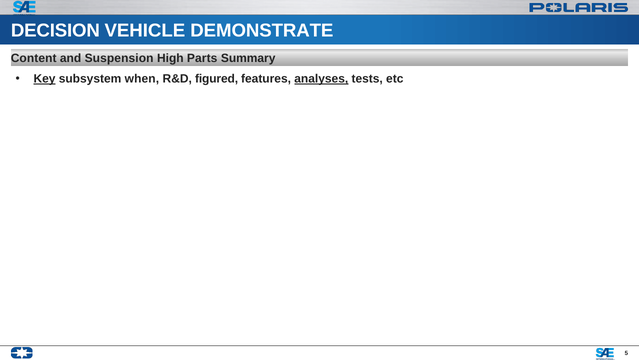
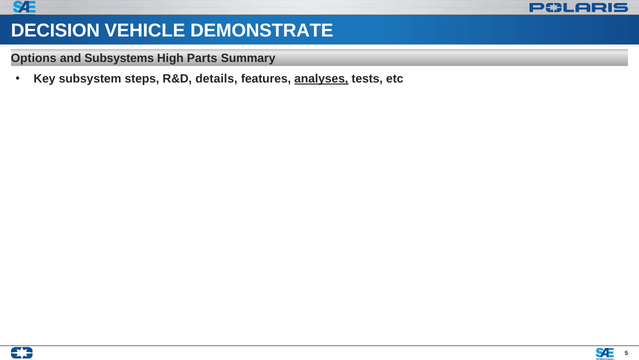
Content: Content -> Options (34, 58)
Suspension: Suspension -> Subsystems (119, 58)
Key underline: present -> none (44, 79)
when: when -> steps (142, 79)
figured: figured -> details (216, 79)
